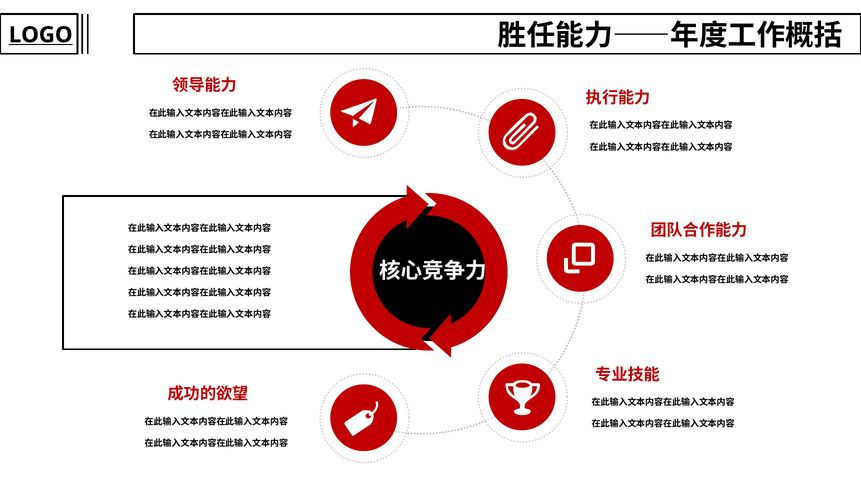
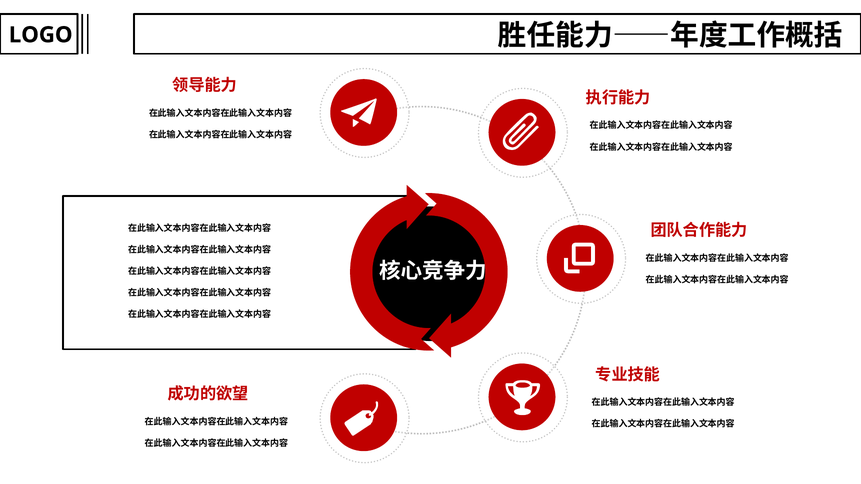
LOGO underline: present -> none (41, 35)
